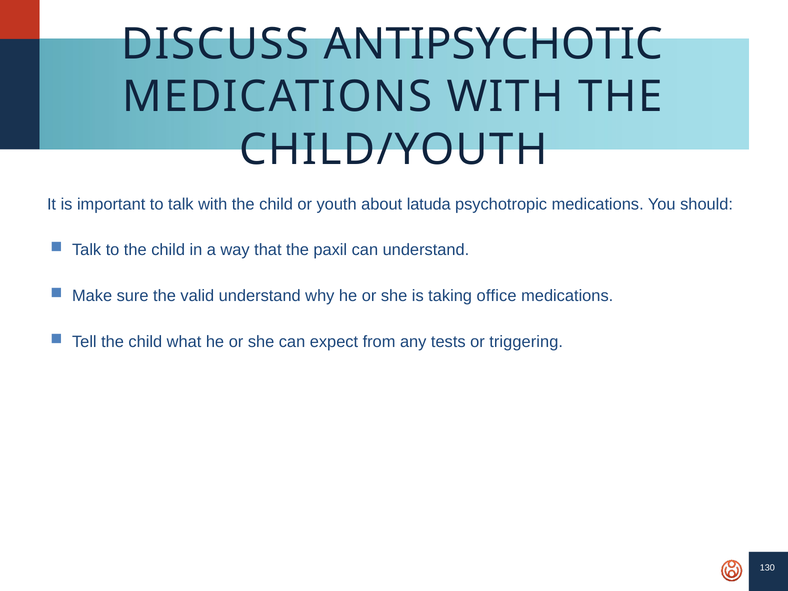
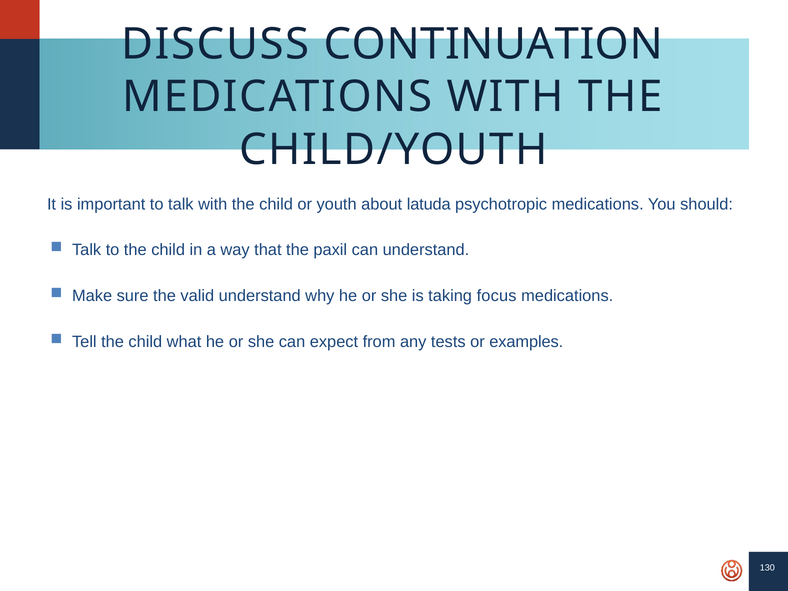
ANTIPSYCHOTIC: ANTIPSYCHOTIC -> CONTINUATION (493, 45)
office: office -> focus (497, 296)
triggering: triggering -> examples (526, 342)
